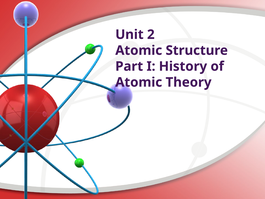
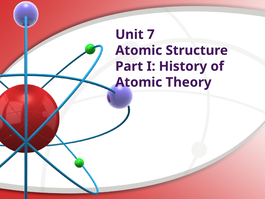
2: 2 -> 7 (151, 34)
